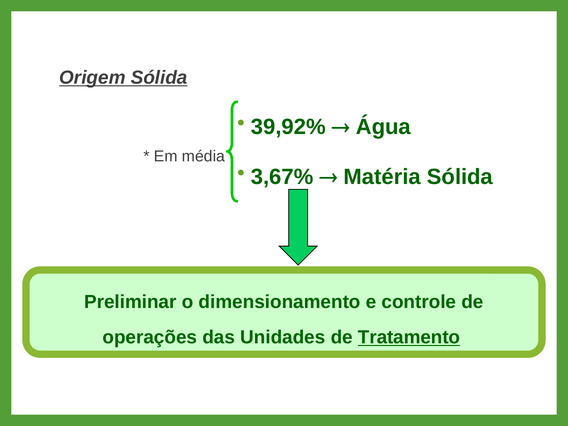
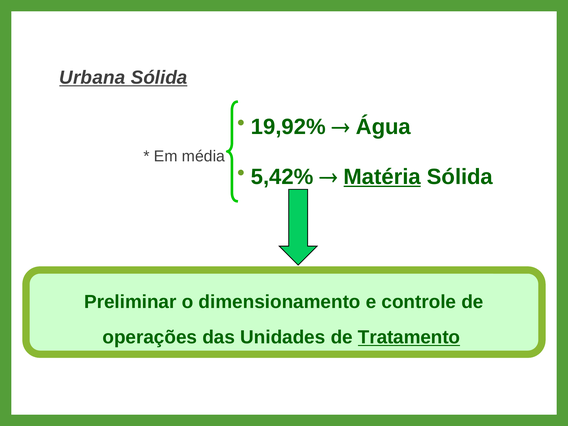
Origem: Origem -> Urbana (92, 78)
39,92%: 39,92% -> 19,92% (288, 127)
3,67%: 3,67% -> 5,42% (282, 177)
Matéria underline: none -> present (382, 177)
